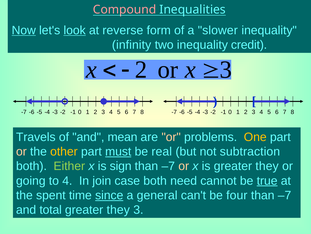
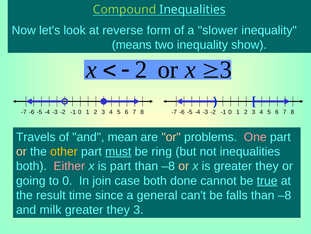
Compound colour: pink -> light green (125, 10)
Now underline: present -> none (24, 30)
look underline: present -> none (75, 30)
infinity: infinity -> means (132, 45)
credit: credit -> show (249, 45)
One colour: yellow -> pink (255, 137)
real: real -> ring (162, 151)
not subtraction: subtraction -> inequalities (250, 151)
Either colour: light green -> pink (69, 166)
is sign: sign -> part (121, 166)
–7: –7 -> –8 (168, 166)
to 4: 4 -> 0 (67, 180)
need: need -> done (184, 180)
spent: spent -> result (51, 195)
since underline: present -> none (109, 195)
four: four -> falls (237, 195)
–7: –7 -> –8 (285, 195)
total: total -> milk (50, 209)
